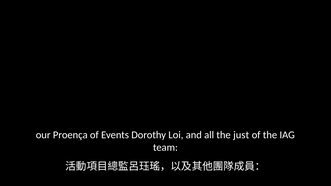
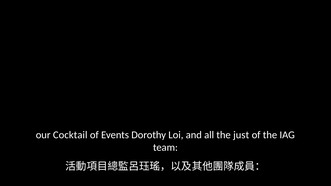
Proença: Proença -> Cocktail (70, 135)
